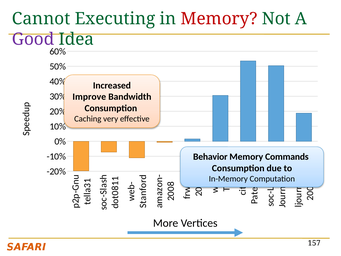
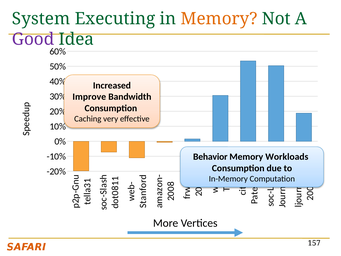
Cannot: Cannot -> System (41, 19)
Memory colour: red -> orange (219, 19)
Commands: Commands -> Workloads (287, 157)
